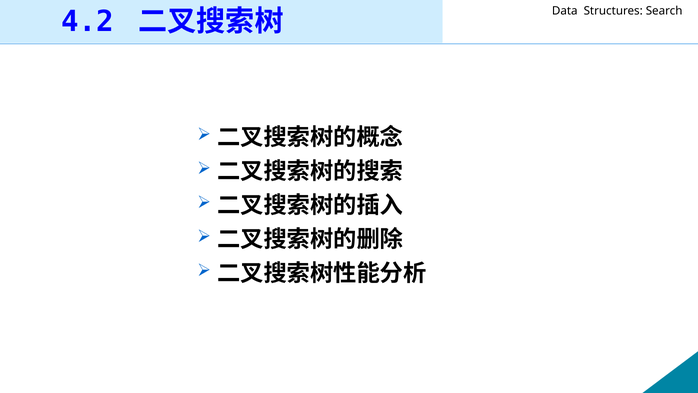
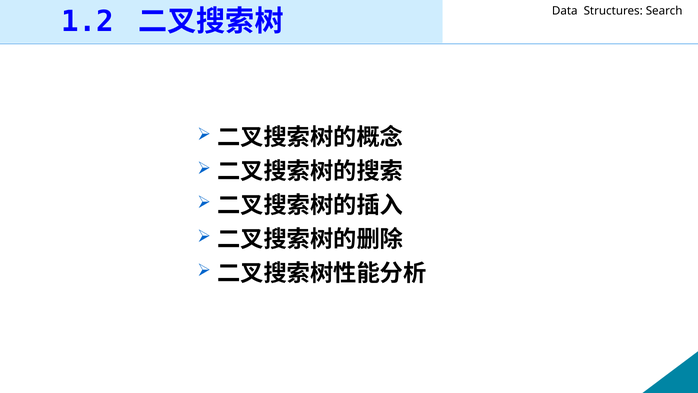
4.2: 4.2 -> 1.2 (88, 21)
